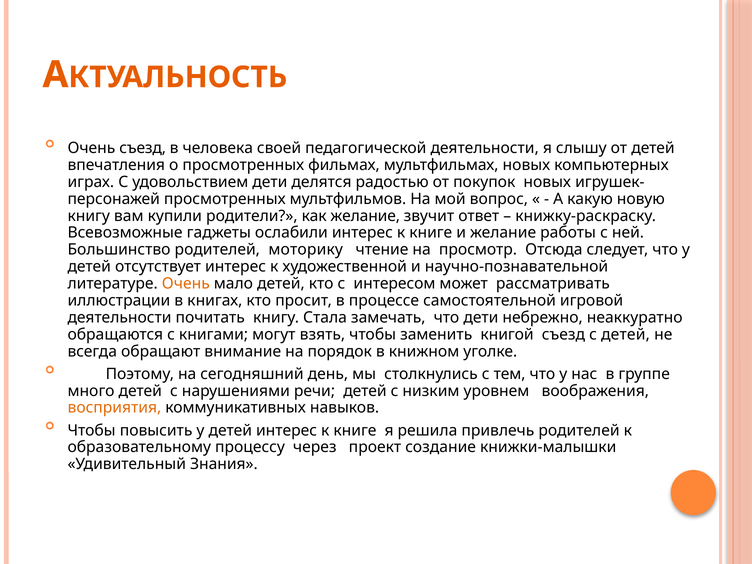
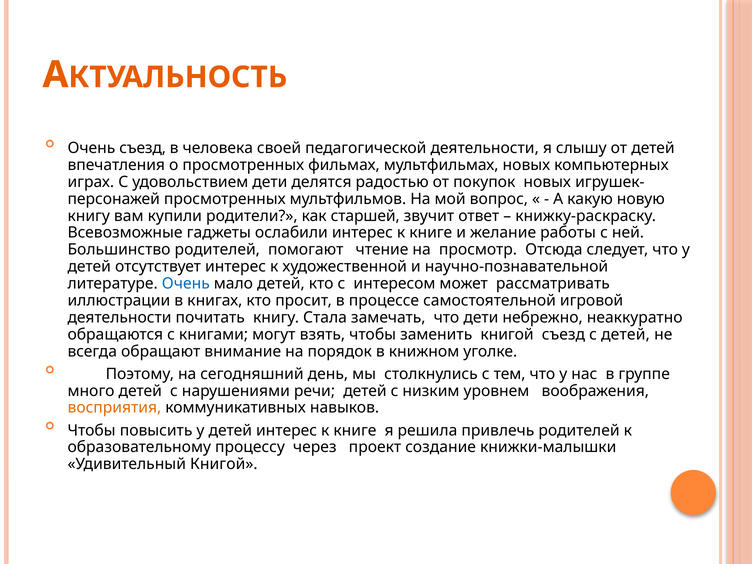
как желание: желание -> старшей (365, 216)
моторику: моторику -> помогают (306, 250)
Очень colour: orange -> blue (186, 284)
Удивительный Знания: Знания -> Книгой (224, 464)
